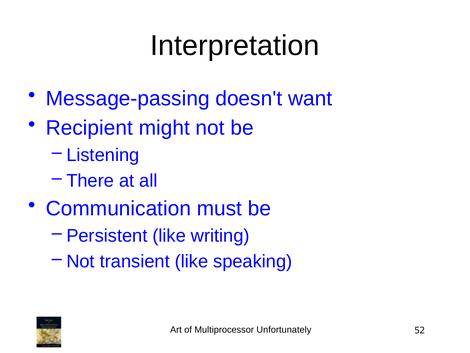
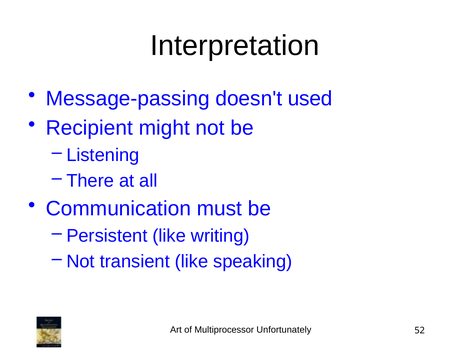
want: want -> used (310, 99)
